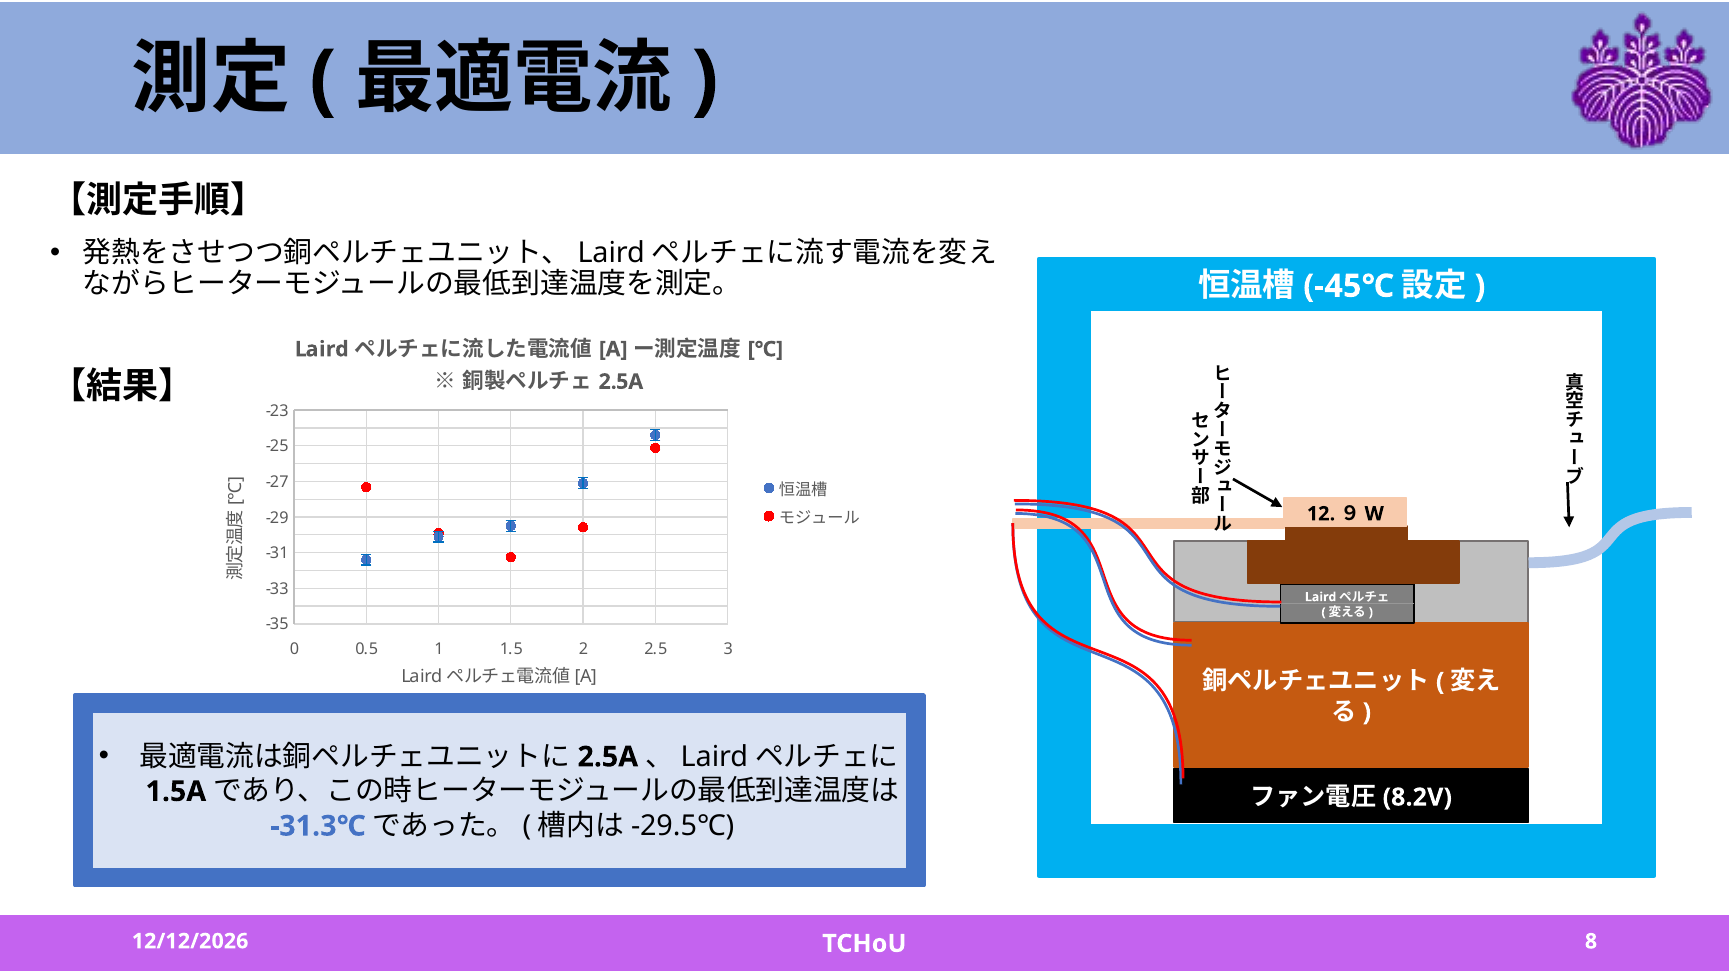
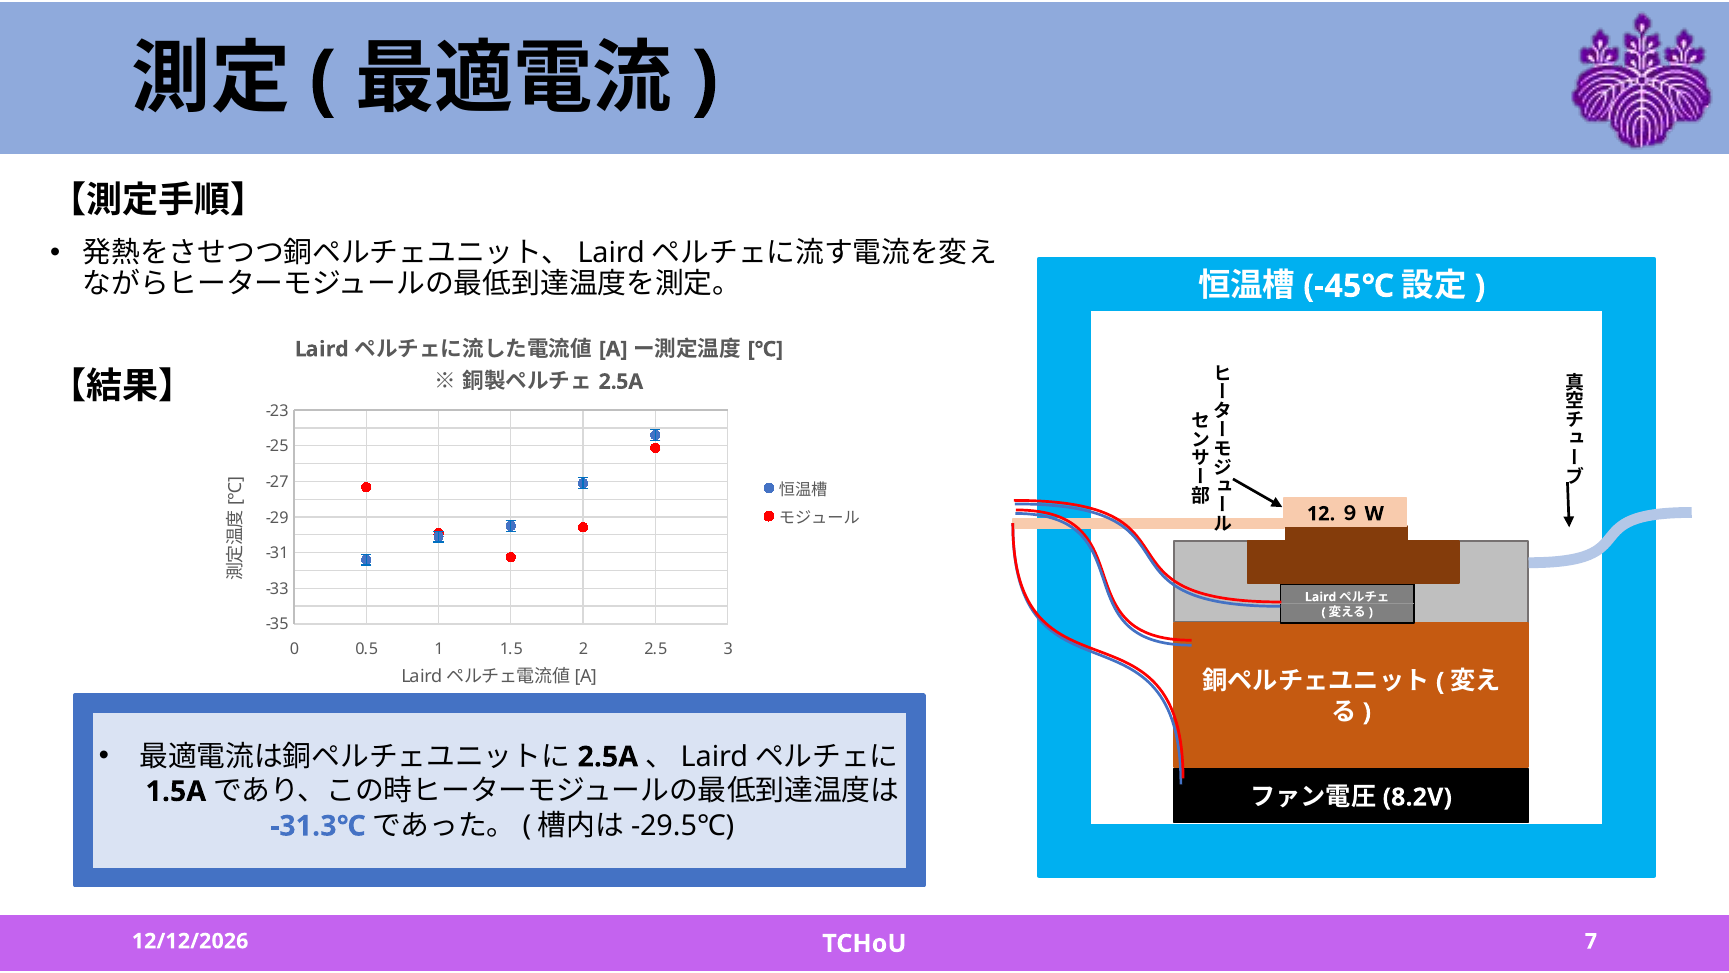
8: 8 -> 7 (1591, 941)
